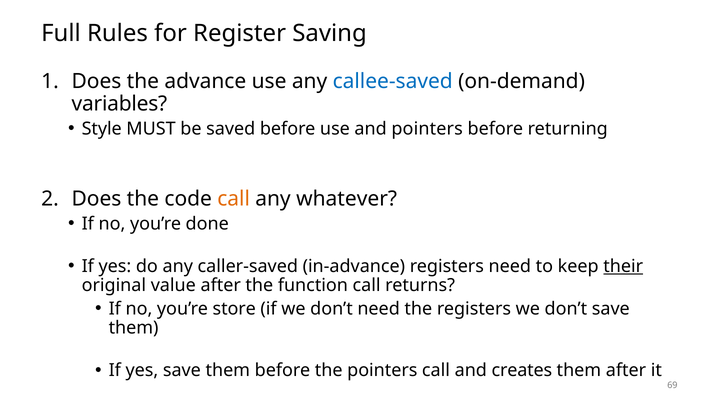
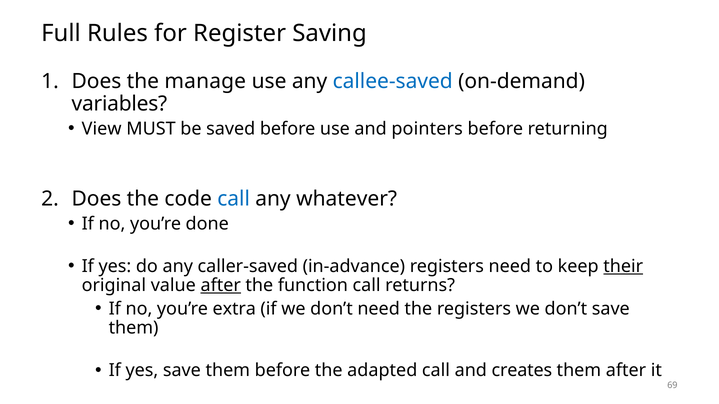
advance: advance -> manage (205, 81)
Style: Style -> View (102, 129)
call colour: orange -> blue (234, 199)
after underline: none -> present (221, 286)
store: store -> extra (234, 309)
the pointers: pointers -> adapted (382, 371)
